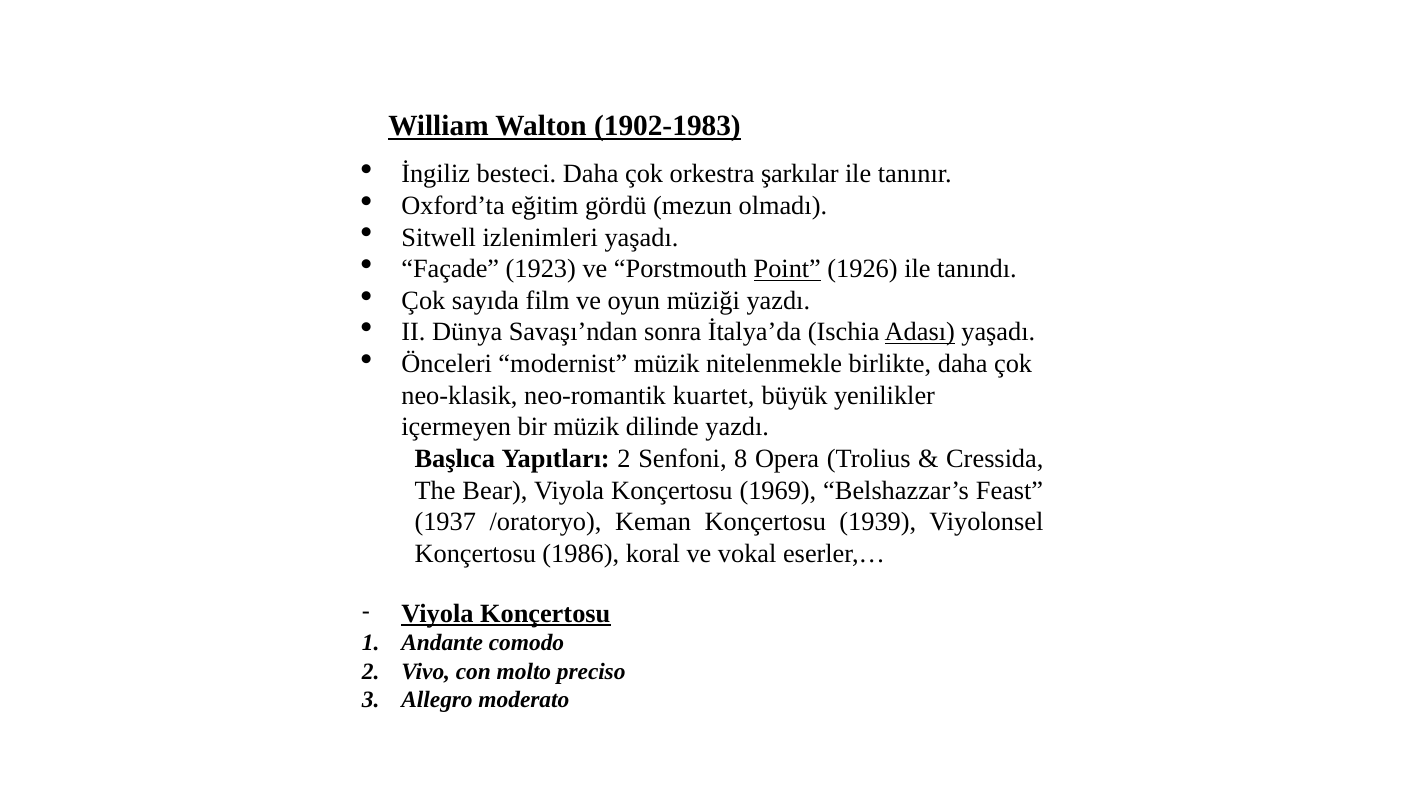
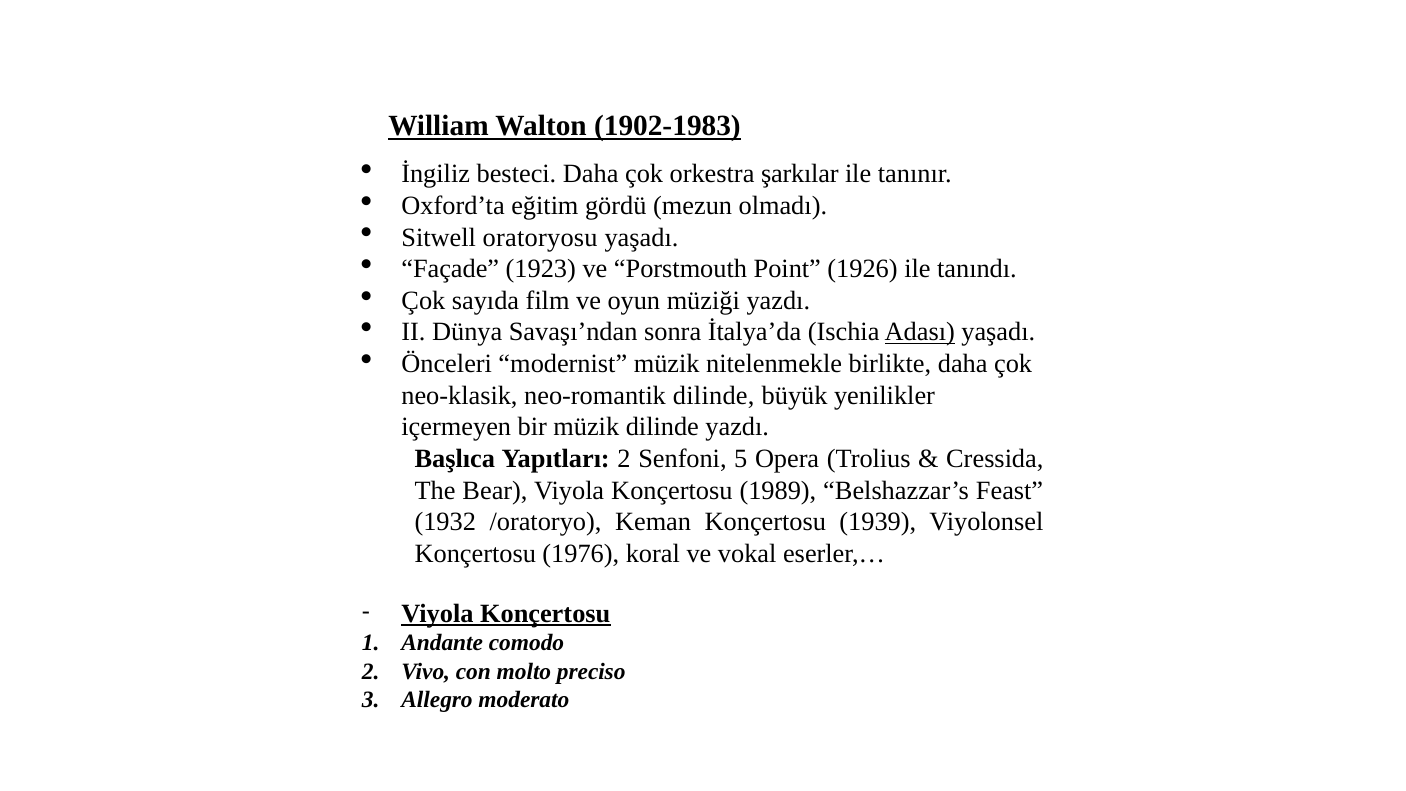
izlenimleri: izlenimleri -> oratoryosu (540, 237)
Point underline: present -> none (787, 269)
neo-romantik kuartet: kuartet -> dilinde (714, 395)
8: 8 -> 5 (741, 459)
1969: 1969 -> 1989 (778, 490)
1937: 1937 -> 1932 (445, 522)
1986: 1986 -> 1976 (581, 554)
